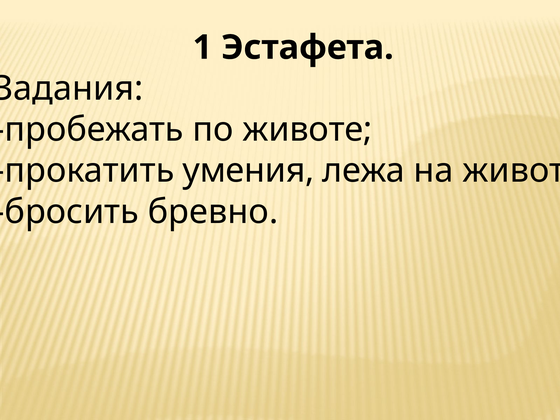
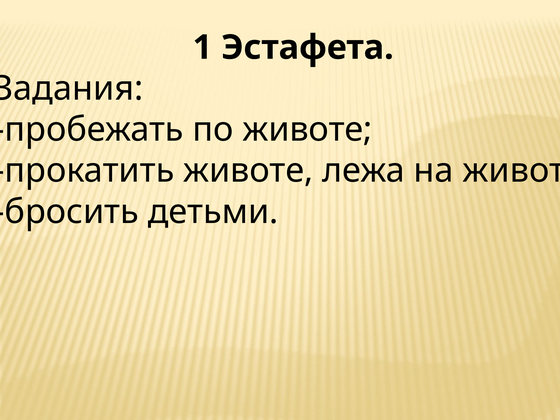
умения: умения -> животе (248, 171)
бревно: бревно -> детьми (213, 212)
